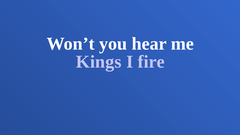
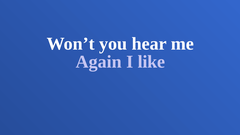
Kings: Kings -> Again (99, 62)
fire: fire -> like (151, 62)
